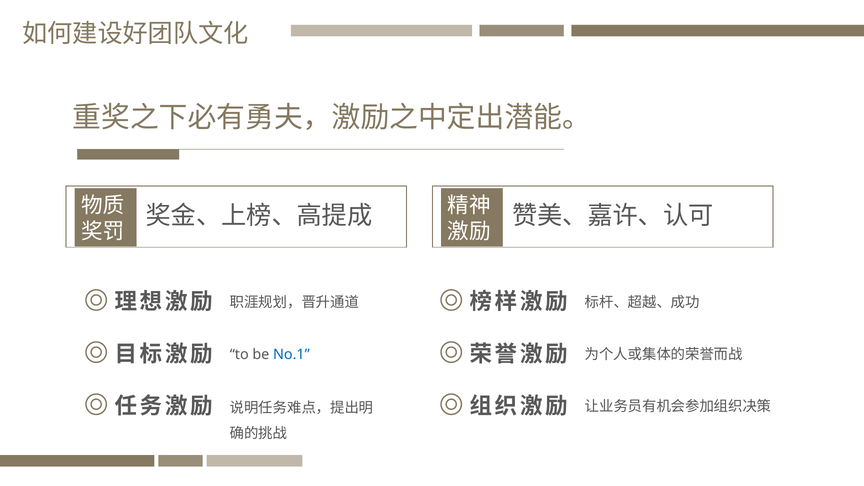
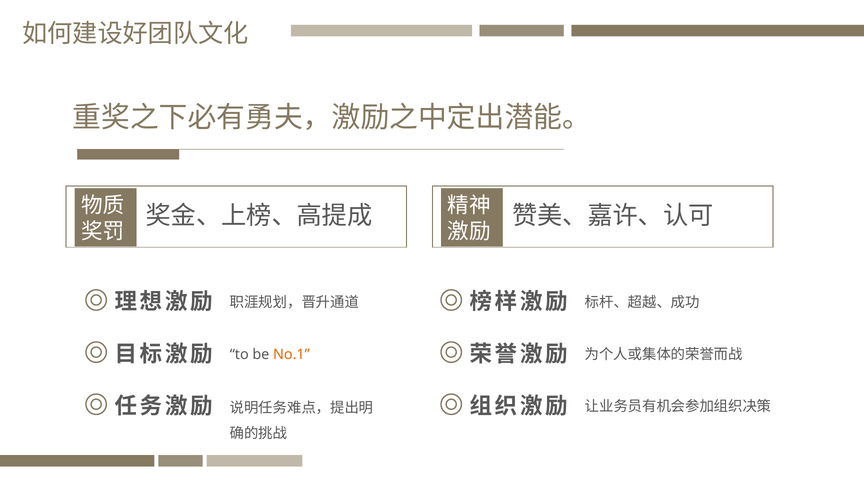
No.1 colour: blue -> orange (291, 355)
